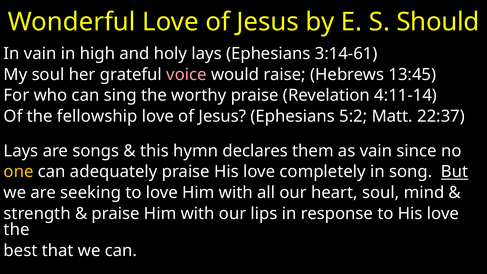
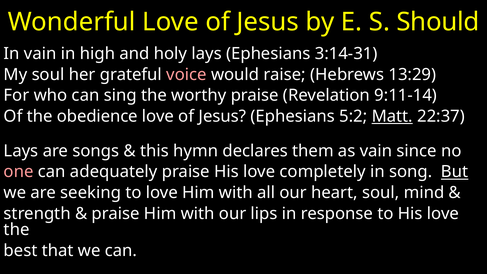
3:14-61: 3:14-61 -> 3:14-31 (346, 54)
13:45: 13:45 -> 13:29 (412, 75)
4:11-14: 4:11-14 -> 9:11-14 (406, 95)
fellowship: fellowship -> obedience (97, 116)
Matt underline: none -> present (392, 116)
one colour: yellow -> pink (19, 172)
